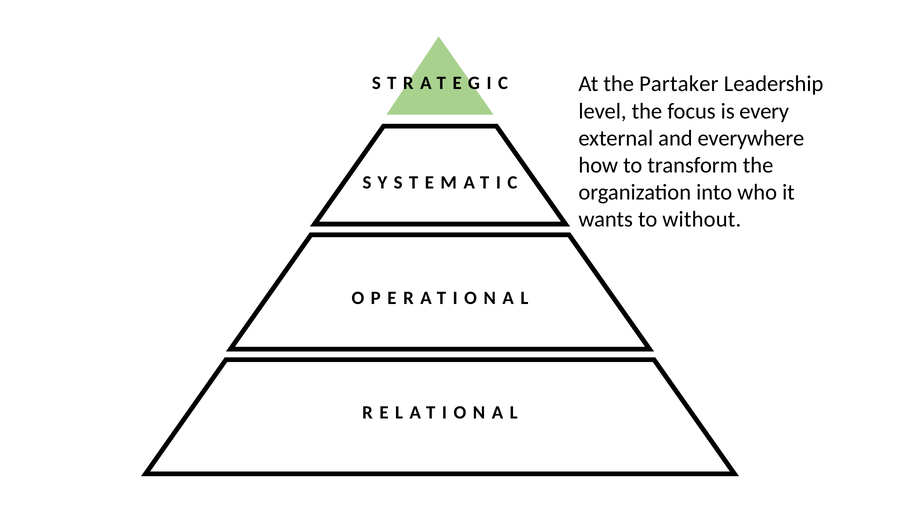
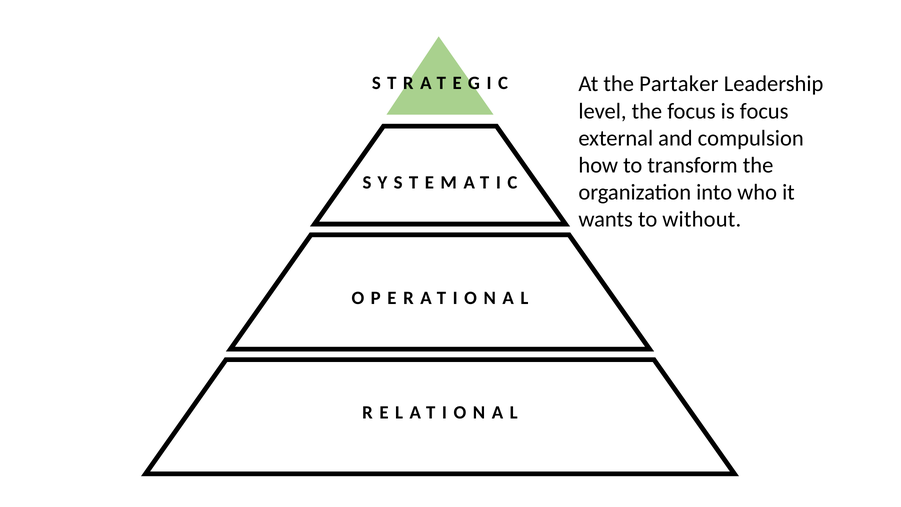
is every: every -> focus (764, 111)
everywhere: everywhere -> compulsion (751, 138)
